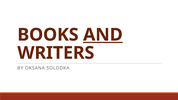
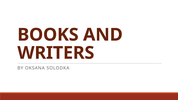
AND underline: present -> none (103, 35)
